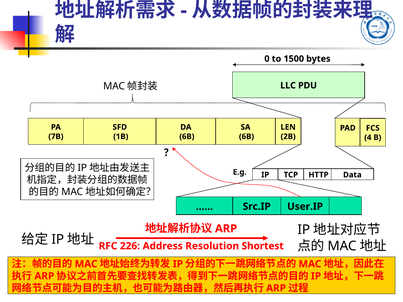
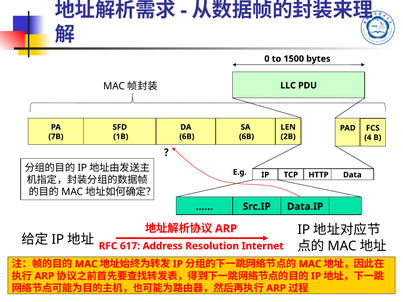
User.IP: User.IP -> Data.IP (305, 207)
226: 226 -> 617 (130, 246)
Shortest: Shortest -> Internet (263, 246)
